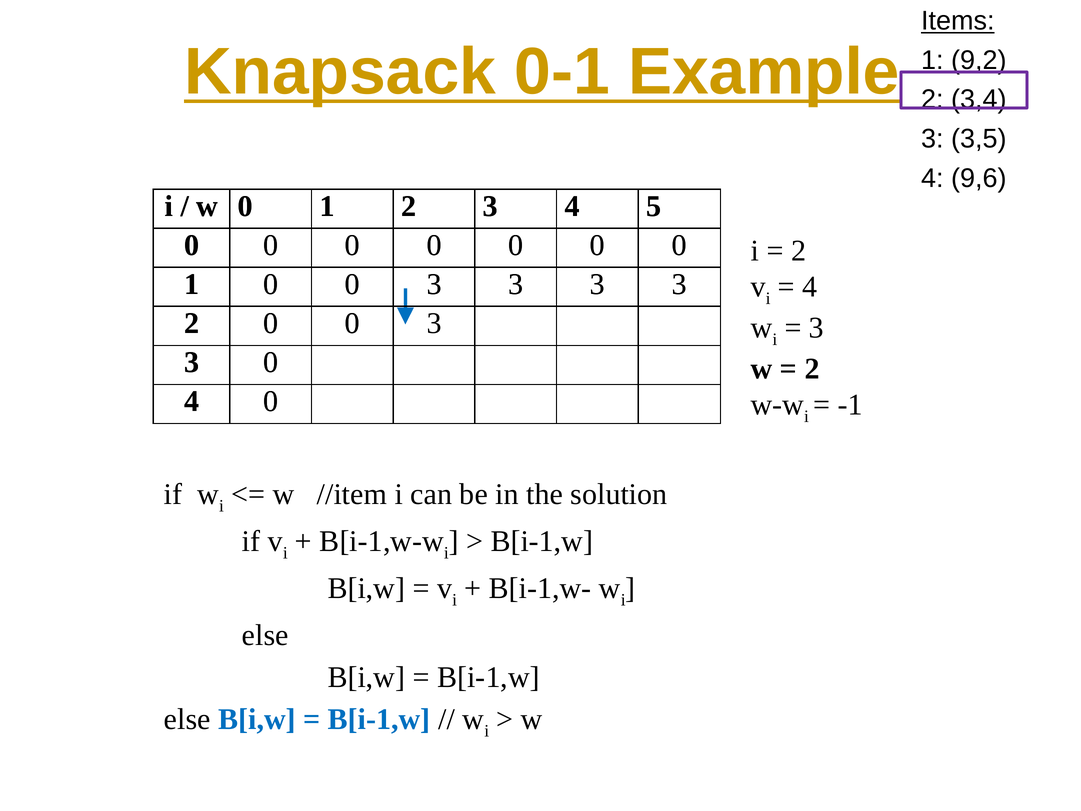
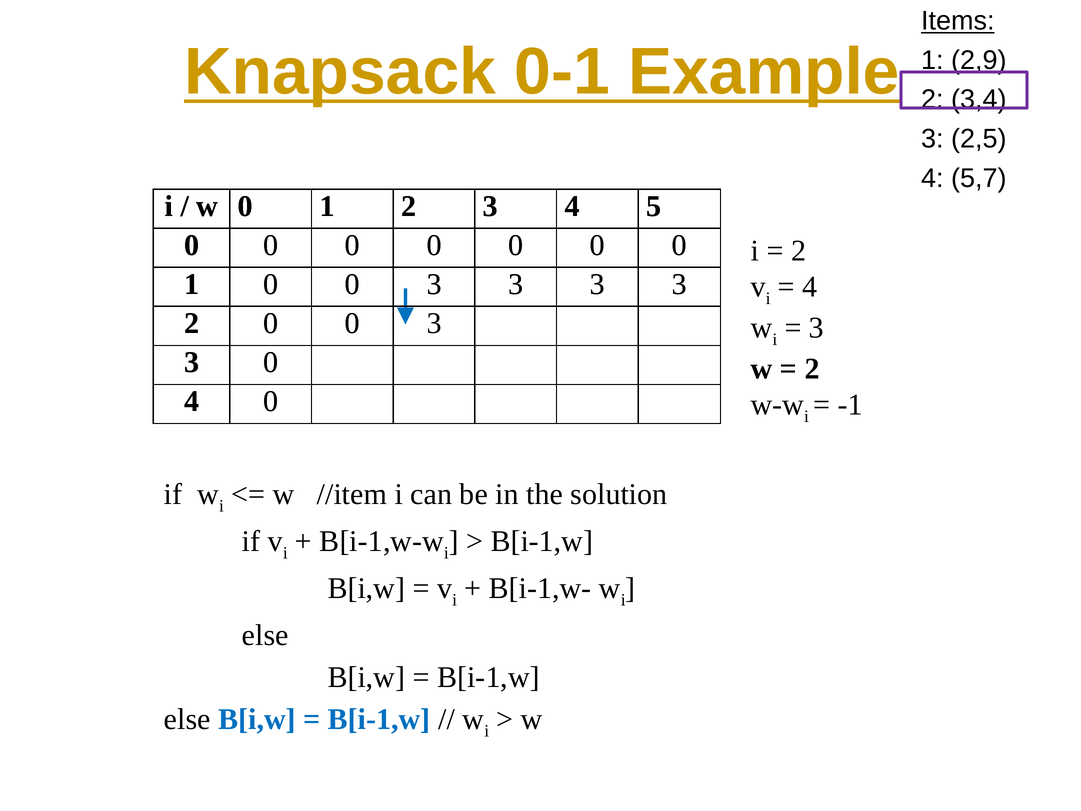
9,2: 9,2 -> 2,9 (979, 60)
3,5: 3,5 -> 2,5 (979, 139)
9,6: 9,6 -> 5,7 (979, 178)
